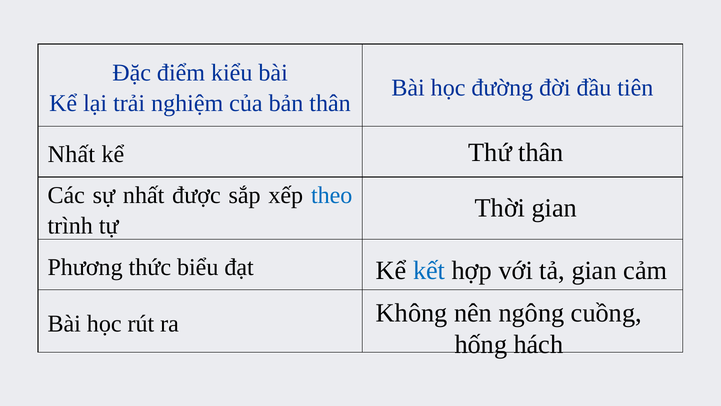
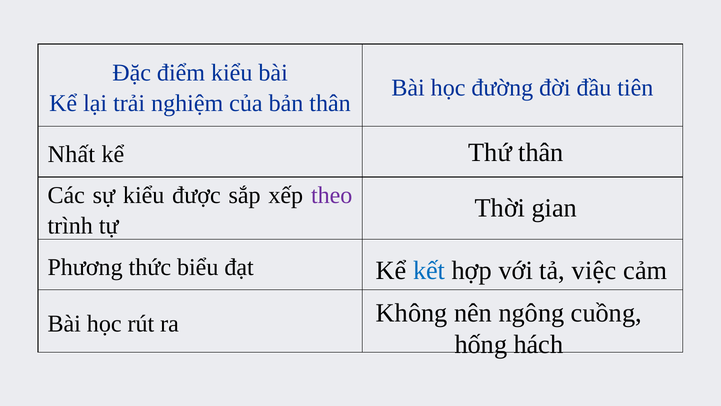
sự nhất: nhất -> kiểu (144, 195)
theo colour: blue -> purple (332, 195)
tả gian: gian -> việc (594, 270)
